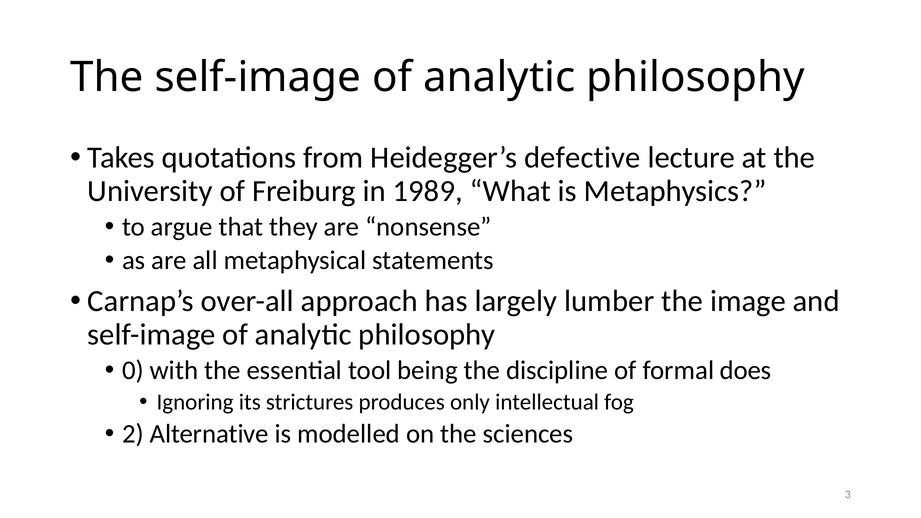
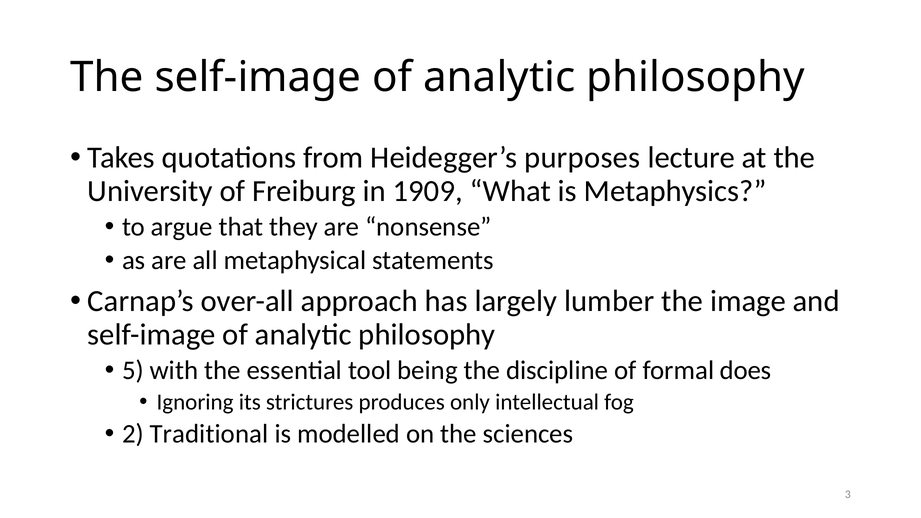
defective: defective -> purposes (582, 158)
1989: 1989 -> 1909 (428, 191)
0: 0 -> 5 (133, 370)
Alternative: Alternative -> Traditional (209, 434)
